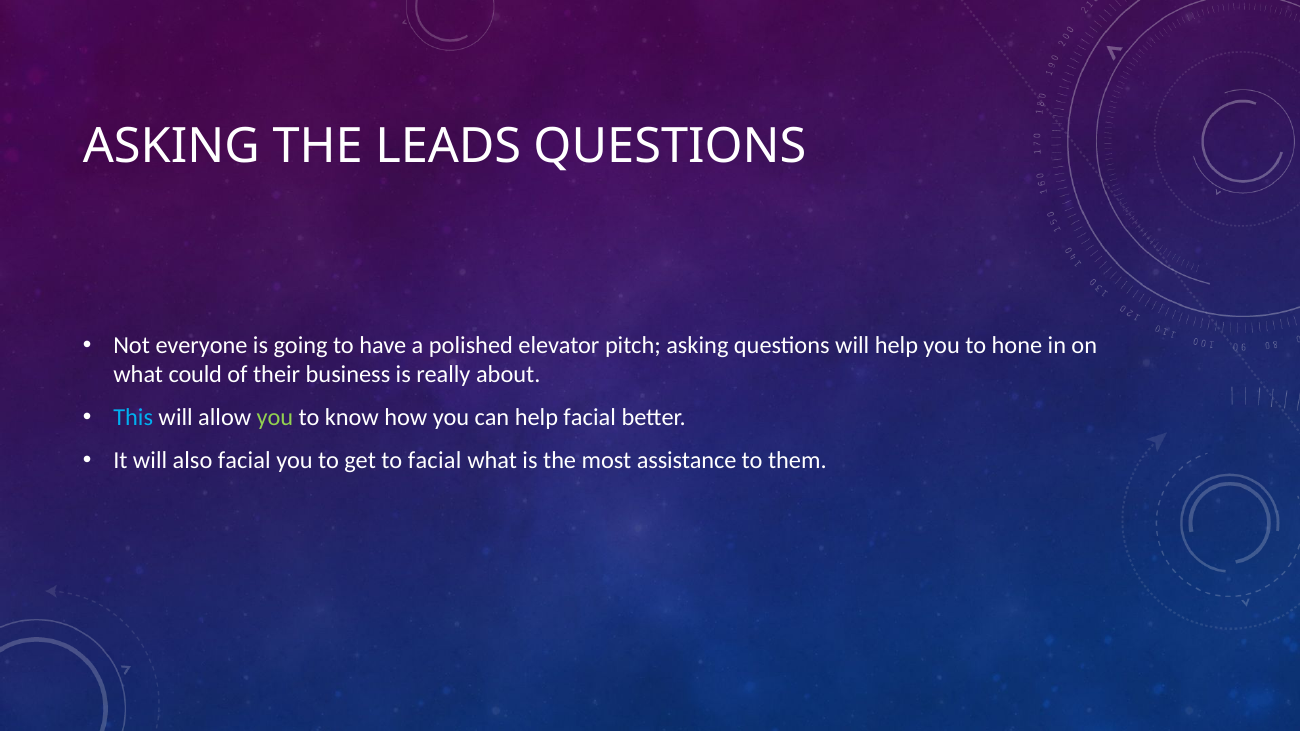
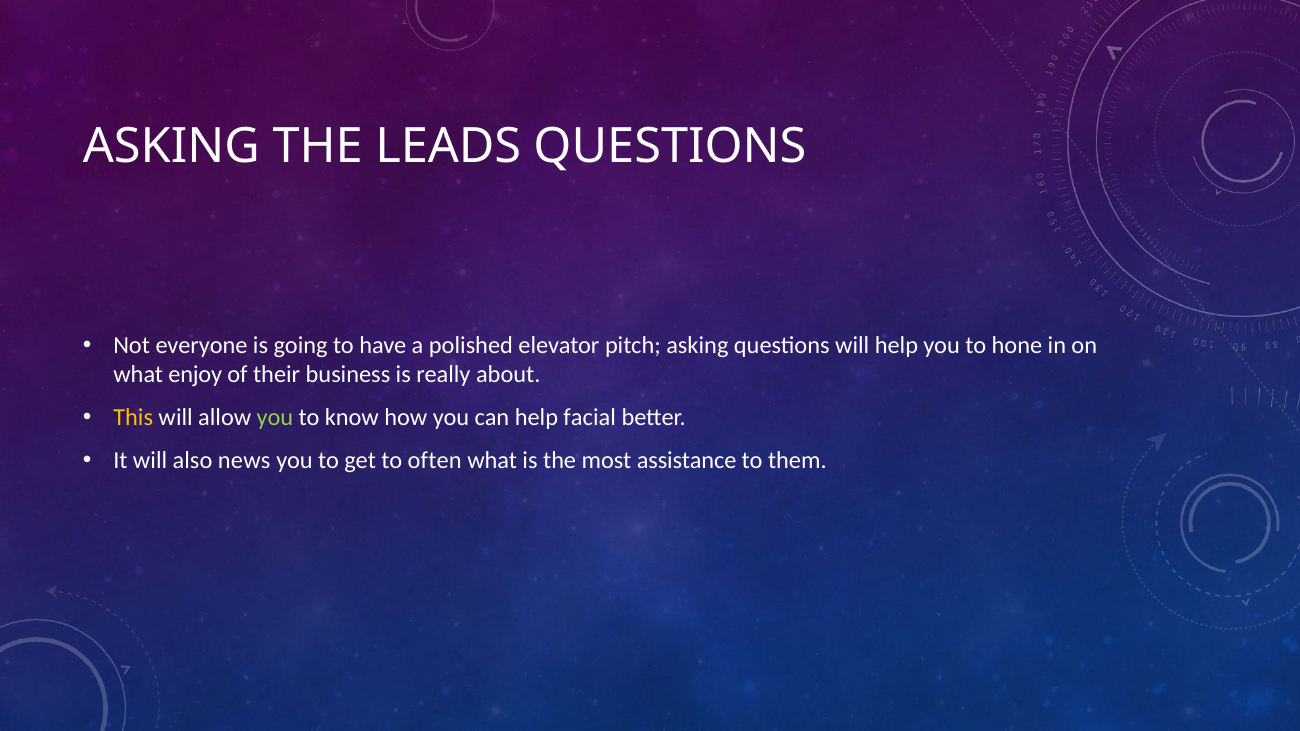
could: could -> enjoy (195, 375)
This colour: light blue -> yellow (133, 418)
also facial: facial -> news (244, 461)
to facial: facial -> often (435, 461)
